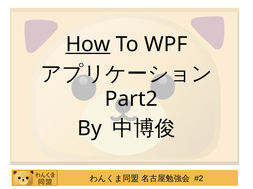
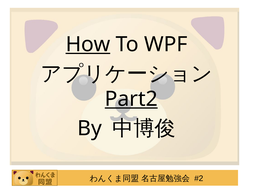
Part2 underline: none -> present (131, 99)
